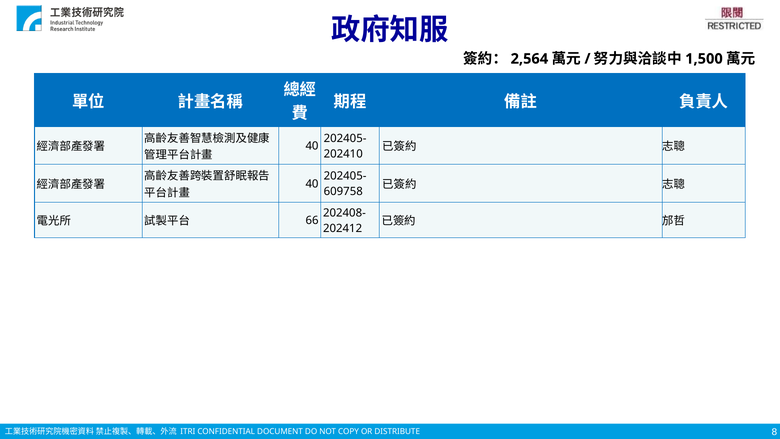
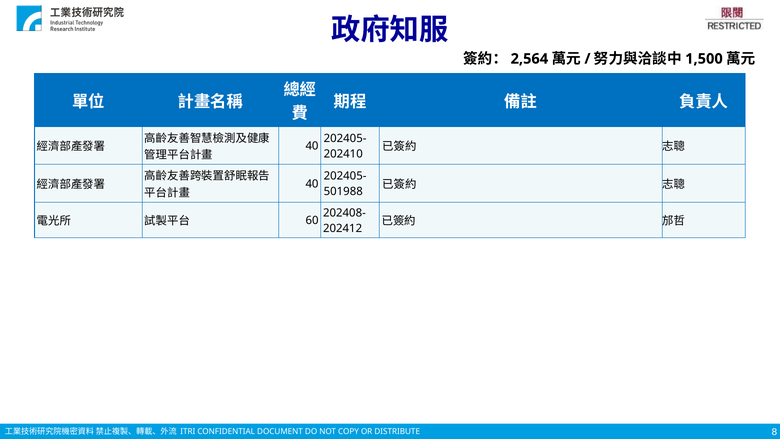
609758: 609758 -> 501988 (343, 192)
66: 66 -> 60 (312, 221)
